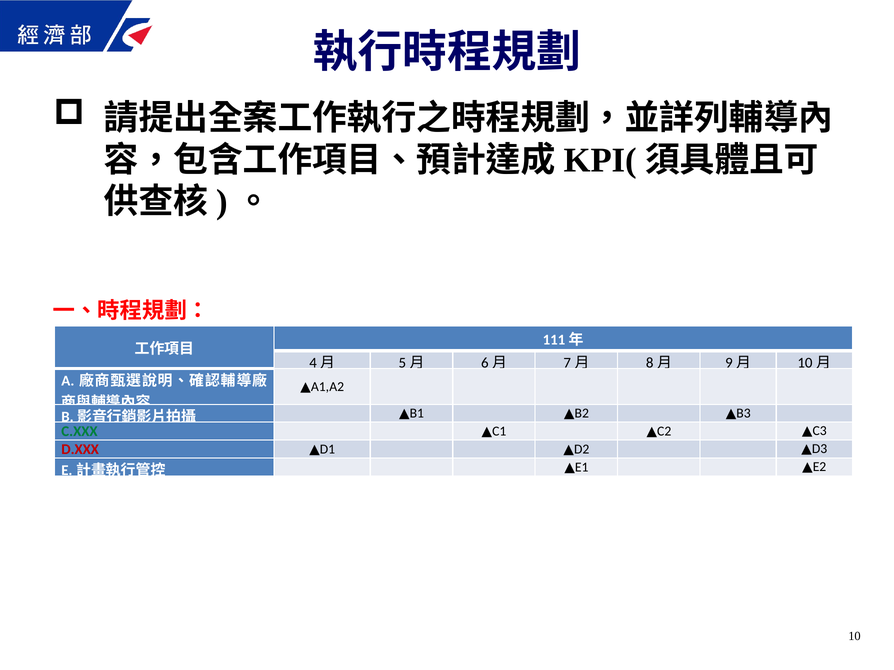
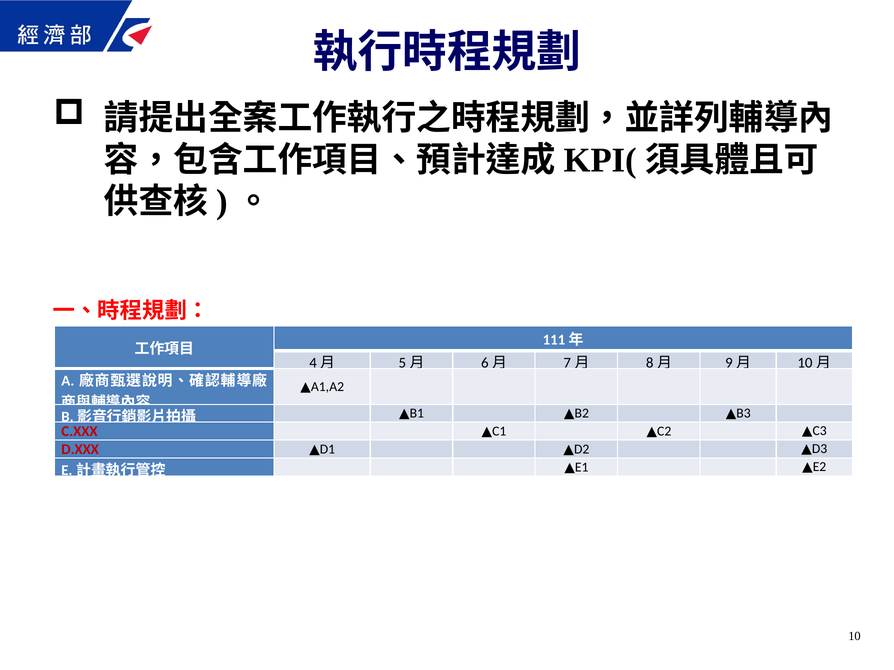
C.XXX colour: green -> red (80, 432)
